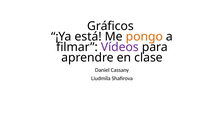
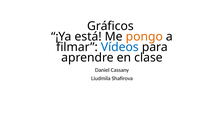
Vídeos colour: purple -> blue (120, 47)
